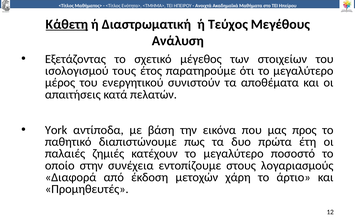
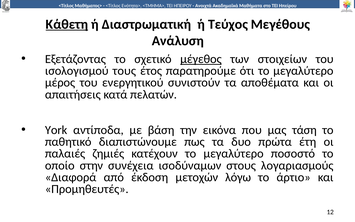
μέγεθος underline: none -> present (201, 59)
προς: προς -> τάση (304, 130)
εντοπίζουμε: εντοπίζουμε -> ισοδύναμων (190, 165)
χάρη: χάρη -> λόγω (238, 177)
